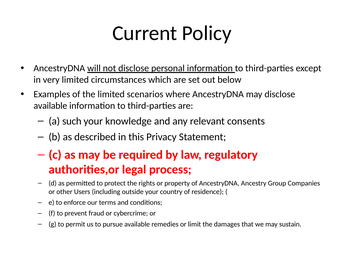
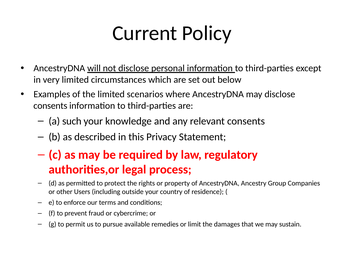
available: available -> consents (50, 106)
